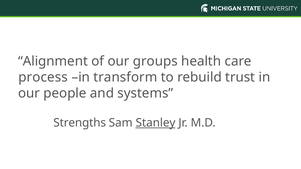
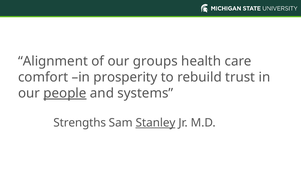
process: process -> comfort (43, 77)
transform: transform -> prosperity (125, 77)
people underline: none -> present (65, 93)
